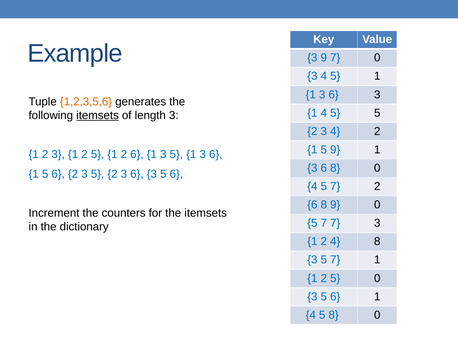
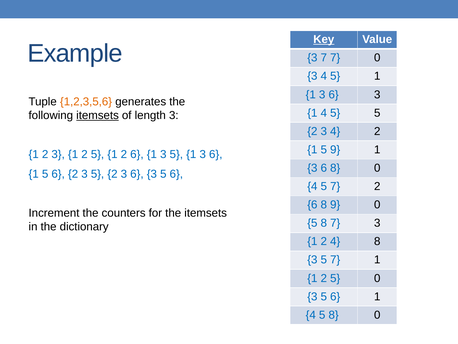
Key underline: none -> present (324, 39)
3 9: 9 -> 7 (324, 58)
7: 7 -> 8 (324, 223)
